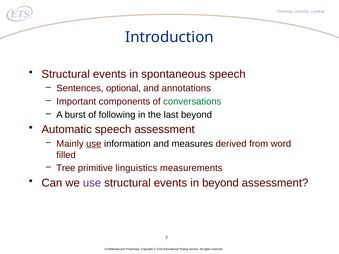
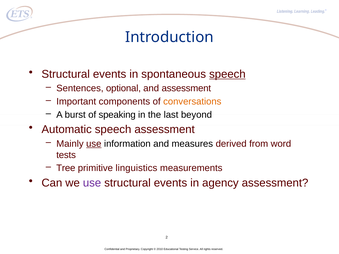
speech underline: none -> present (227, 74)
and annotations: annotations -> assessment (186, 88)
conversations colour: green -> orange (192, 102)
following: following -> speaking (117, 115)
filled: filled -> tests (66, 155)
in beyond: beyond -> agency (220, 183)
